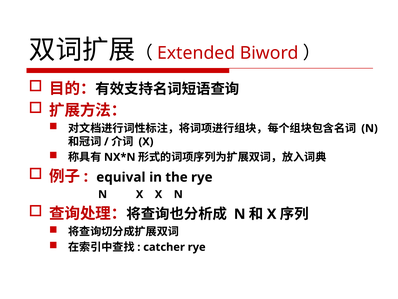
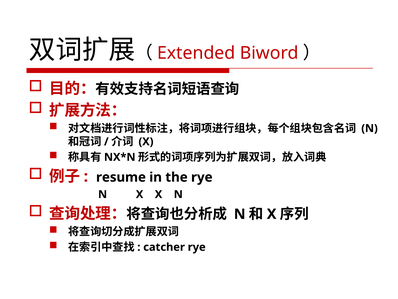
equival: equival -> resume (121, 177)
